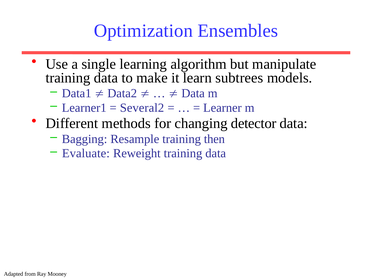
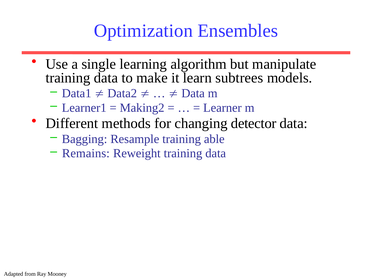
Several2: Several2 -> Making2 (142, 108)
then: then -> able (214, 139)
Evaluate: Evaluate -> Remains (86, 153)
